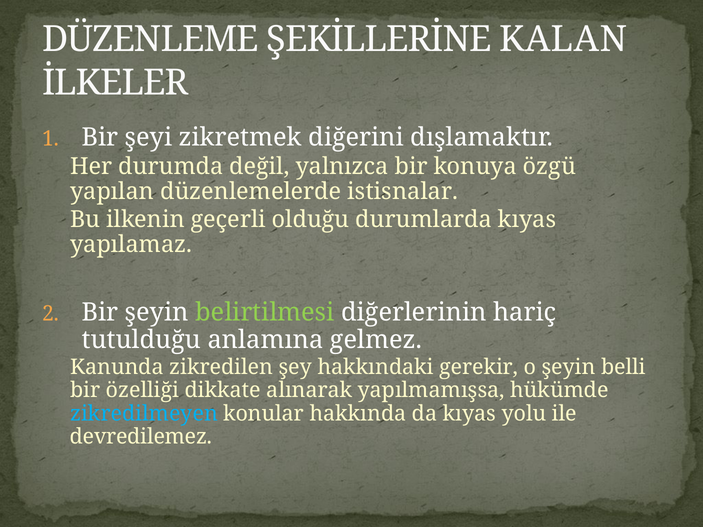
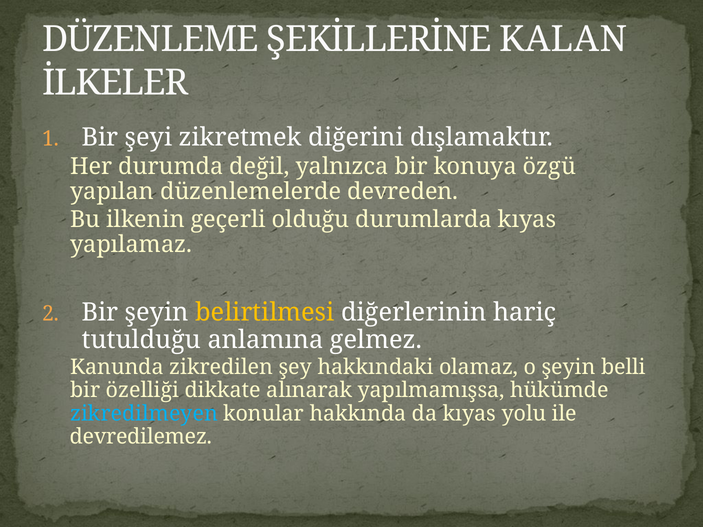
istisnalar: istisnalar -> devreden (403, 192)
belirtilmesi colour: light green -> yellow (265, 312)
gerekir: gerekir -> olamaz (479, 367)
